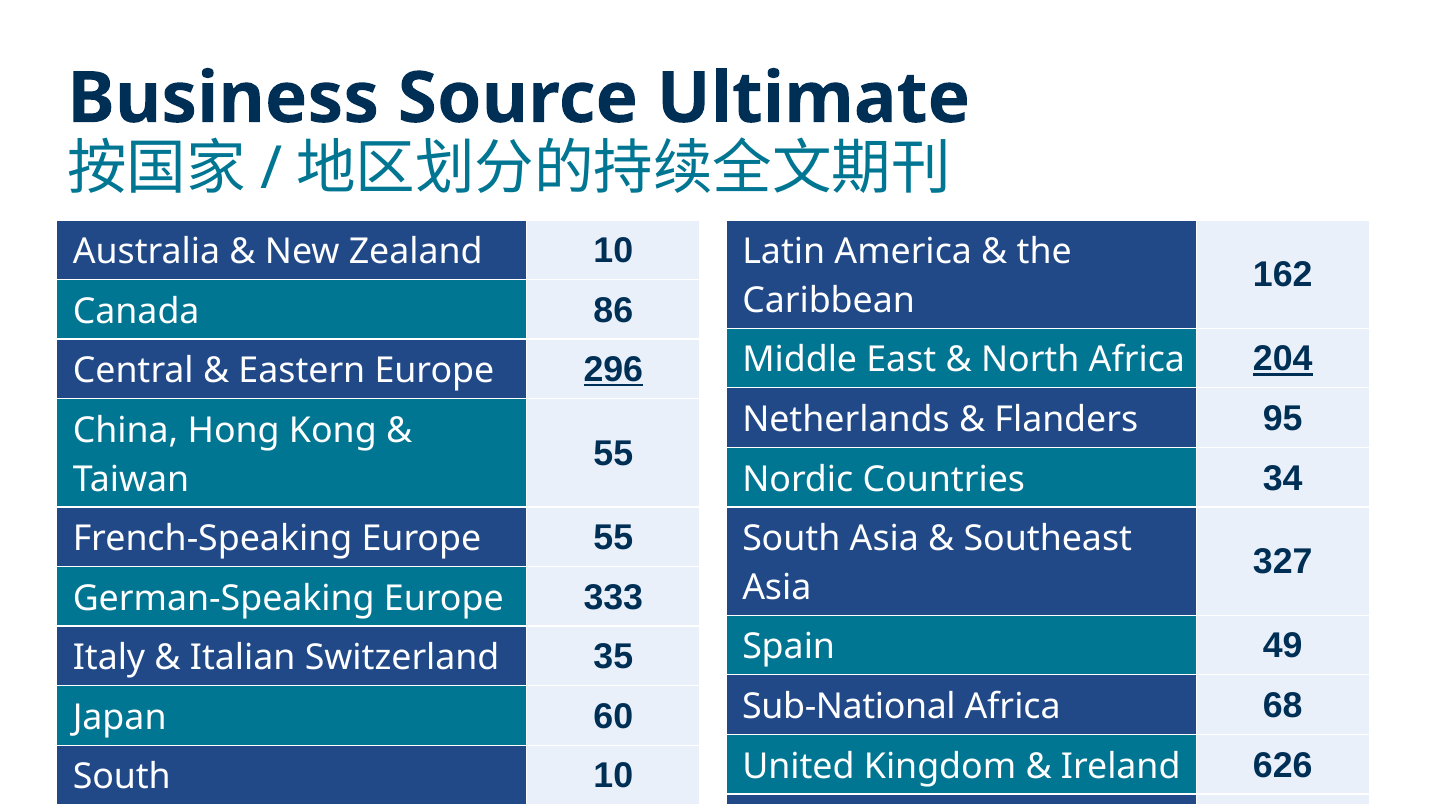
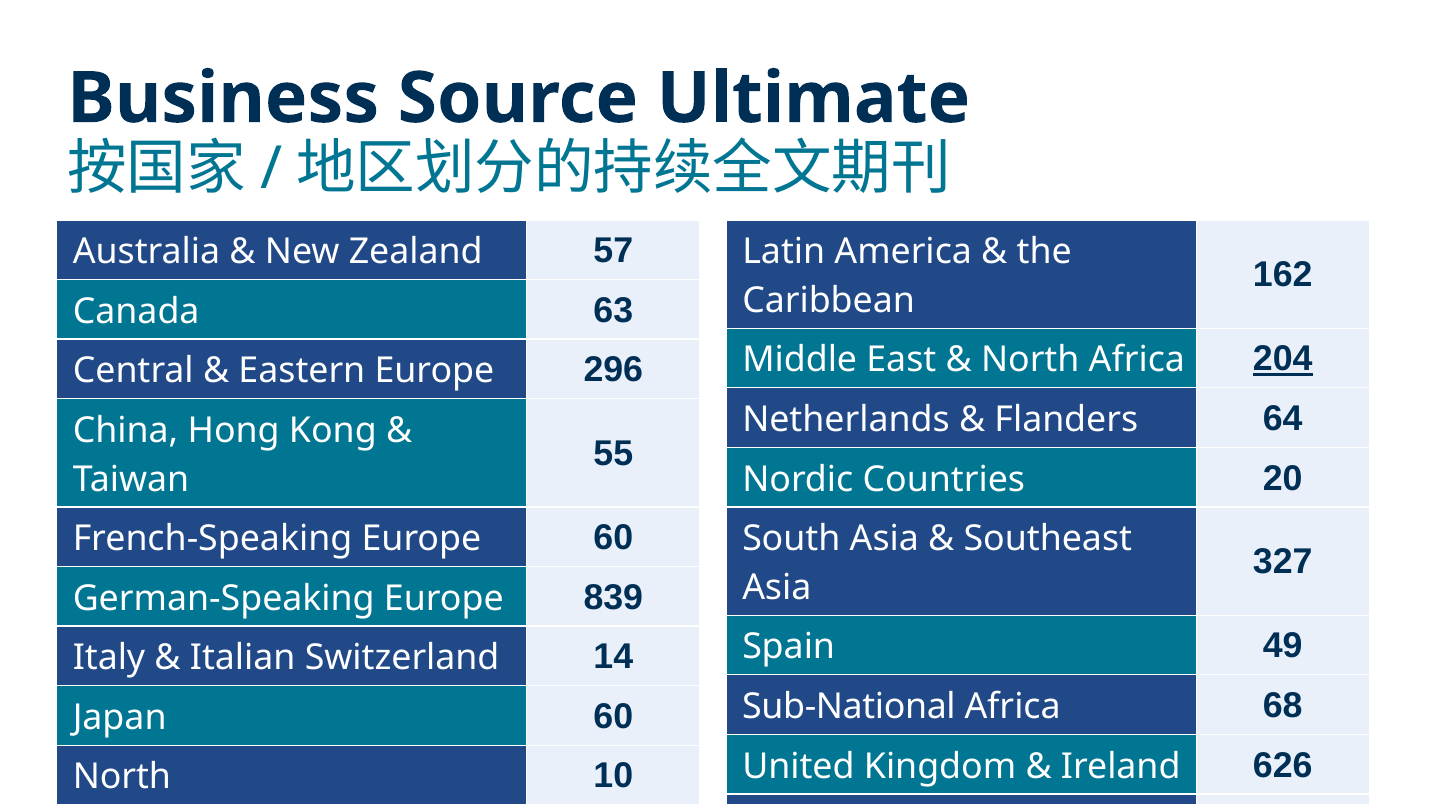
Zealand 10: 10 -> 57 (613, 251)
86: 86 -> 63 (613, 310)
296 underline: present -> none (613, 370)
95: 95 -> 64 (1283, 419)
34: 34 -> 20 (1283, 478)
Europe 55: 55 -> 60 (613, 538)
333: 333 -> 839 (613, 597)
35: 35 -> 14 (613, 657)
South: South -> North (122, 777)
